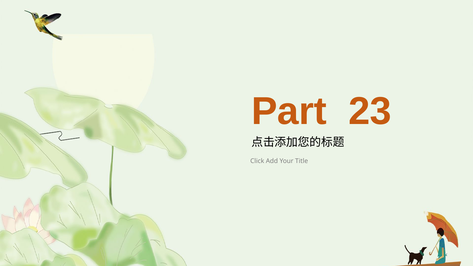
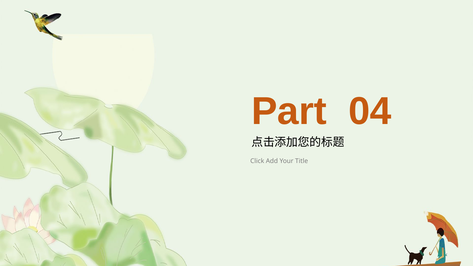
23: 23 -> 04 (370, 111)
